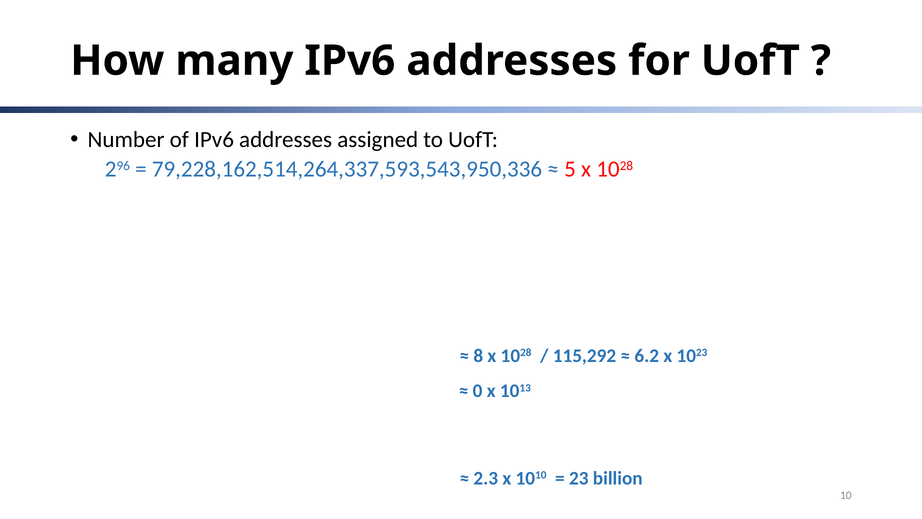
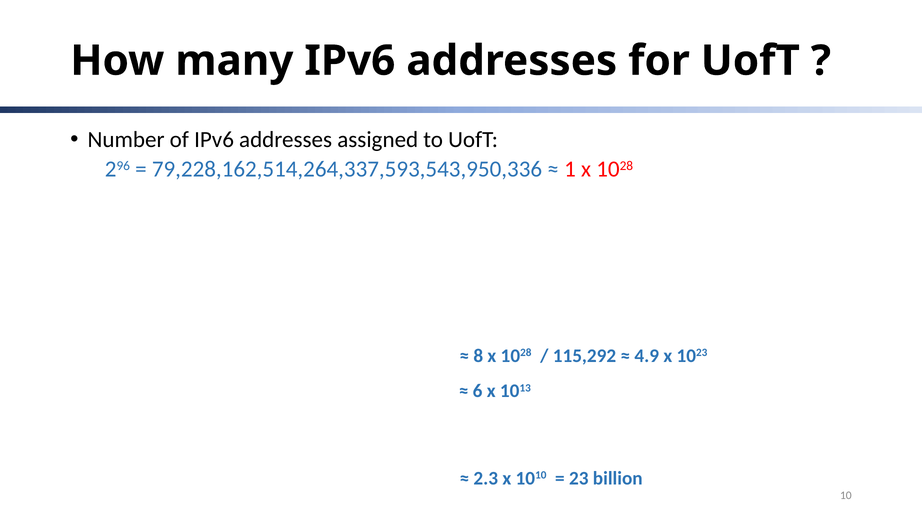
5: 5 -> 1 (570, 169)
6.2: 6.2 -> 4.9 (647, 355)
0: 0 -> 6 (478, 391)
